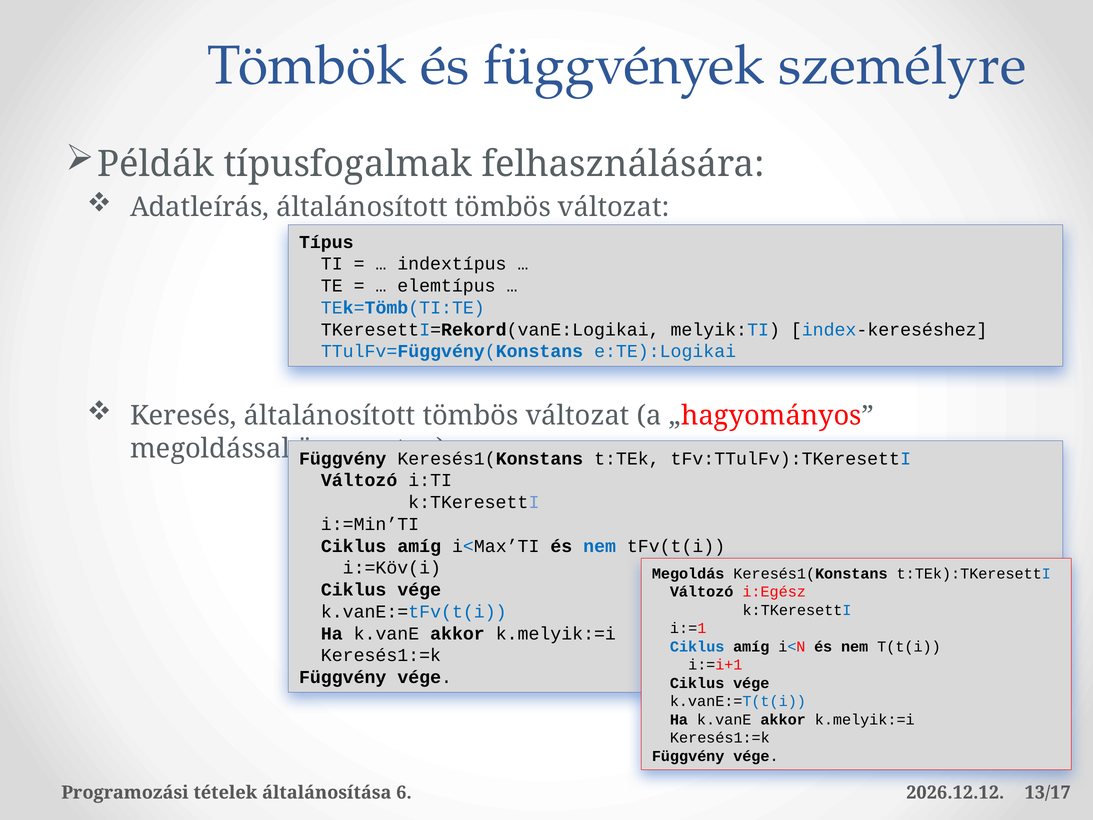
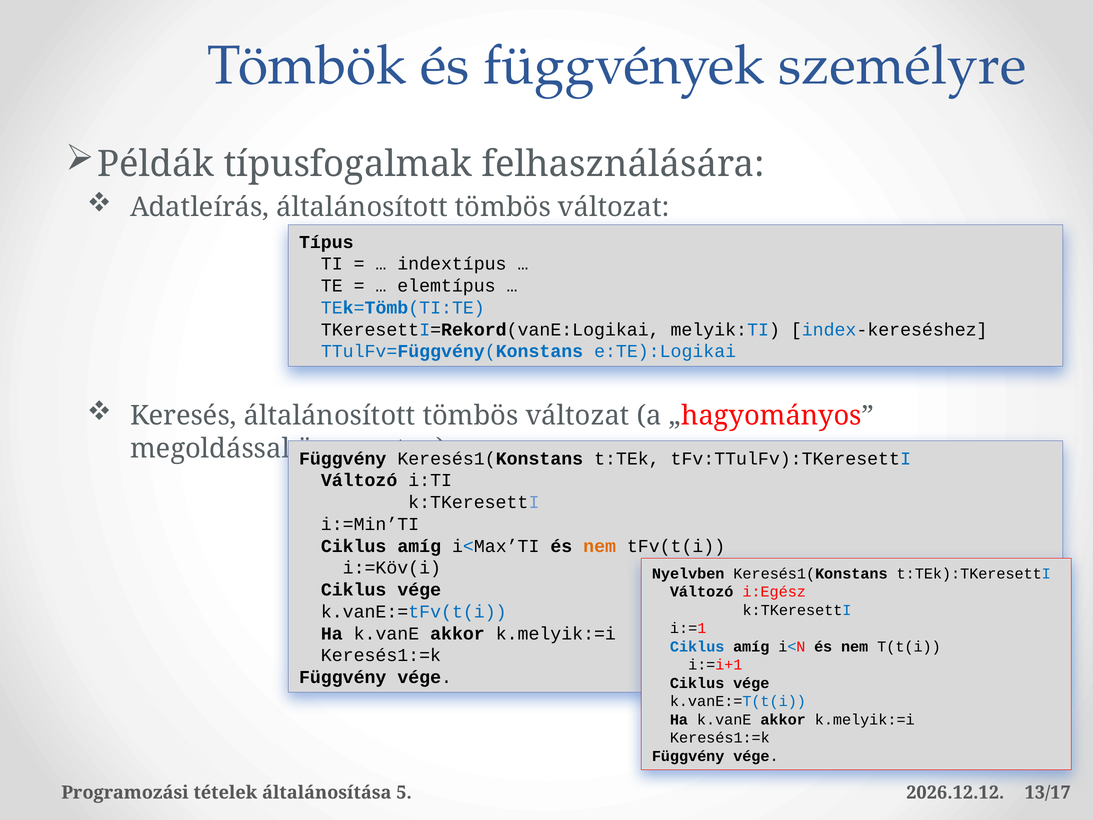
nem colour: blue -> orange (600, 546)
Megoldás: Megoldás -> Nyelvben (688, 574)
6: 6 -> 5 (404, 792)
